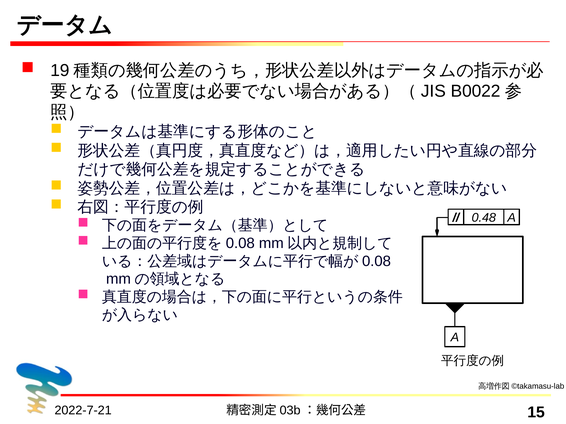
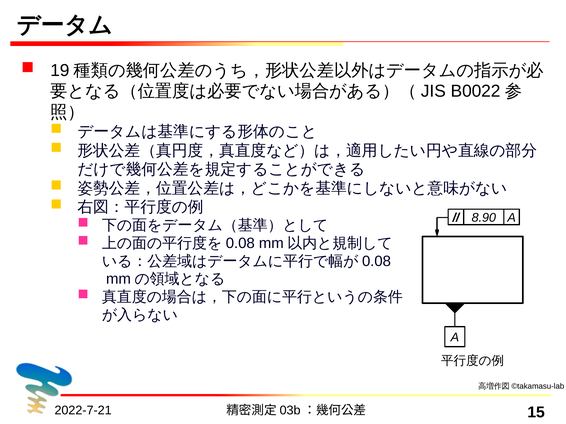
0.48: 0.48 -> 8.90 (484, 218)
